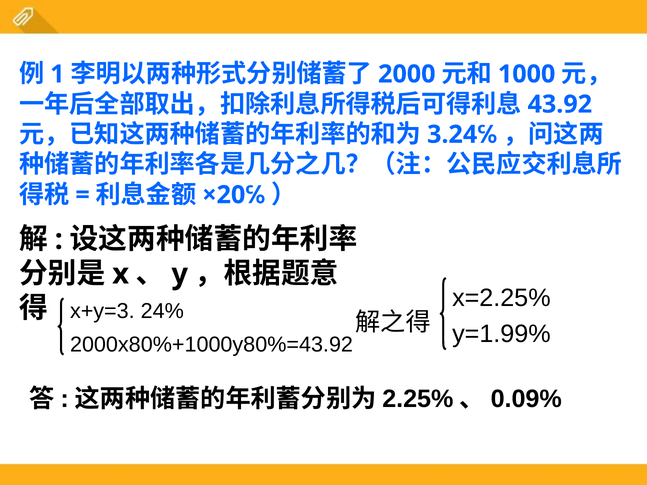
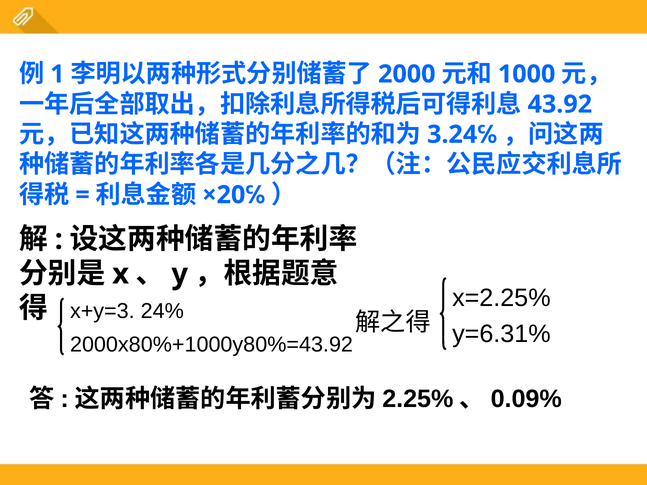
y=1.99%: y=1.99% -> y=6.31% (501, 334)
